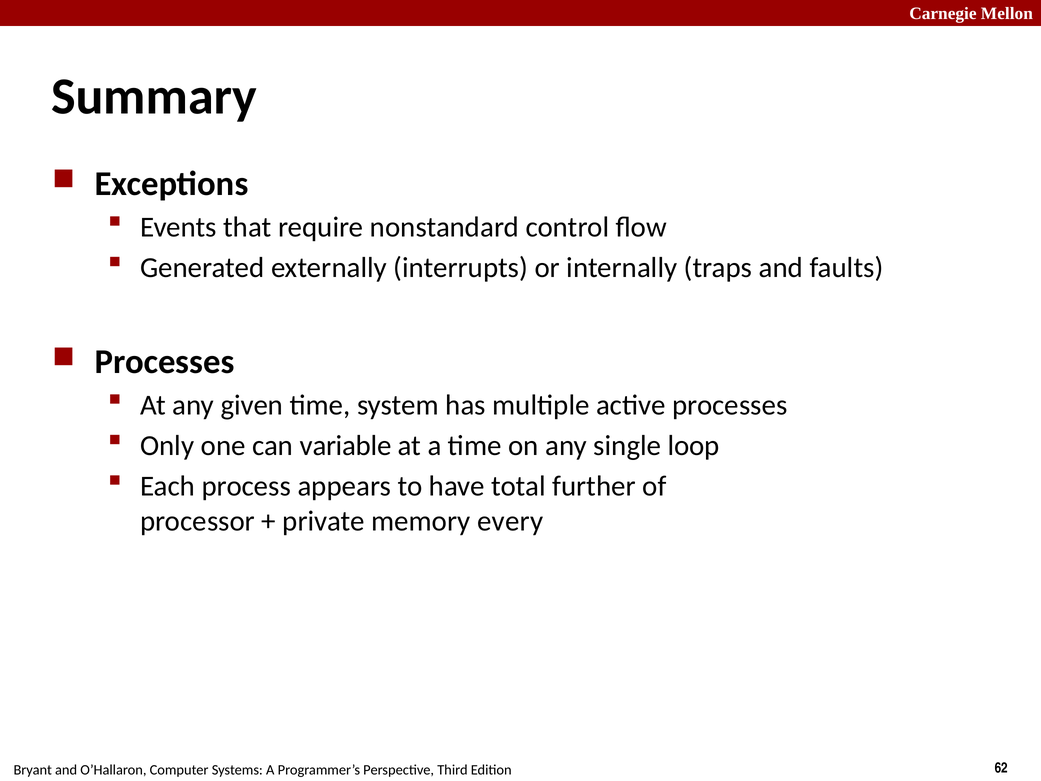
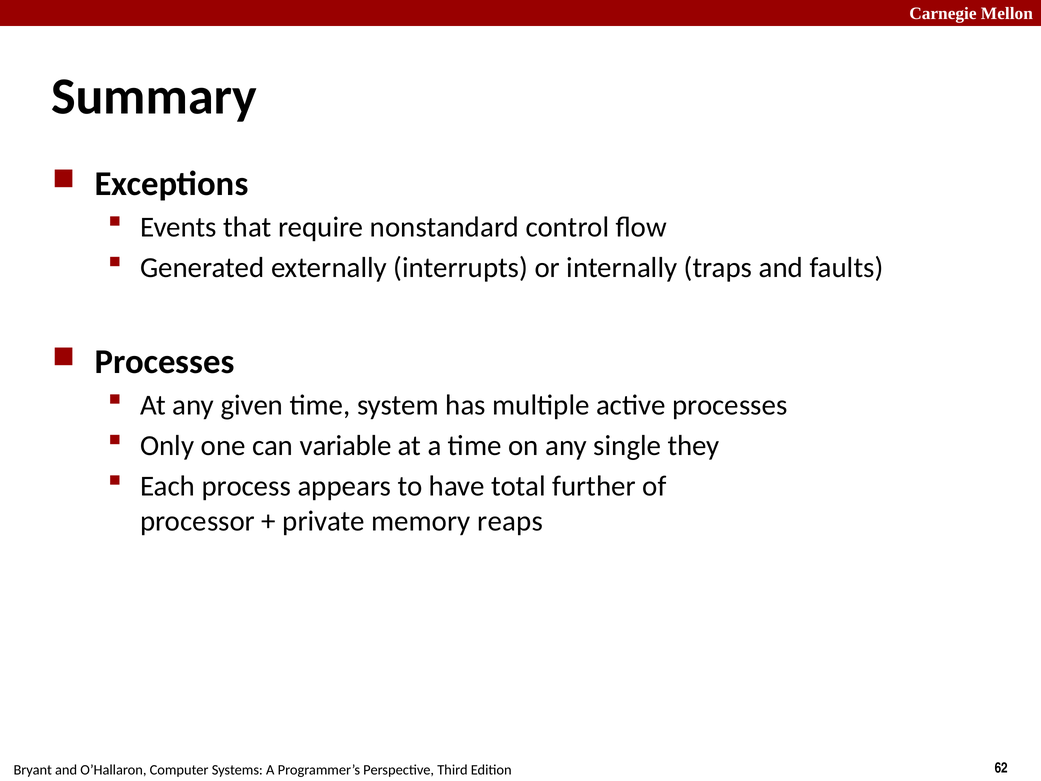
loop: loop -> they (694, 446)
every: every -> reaps (510, 521)
